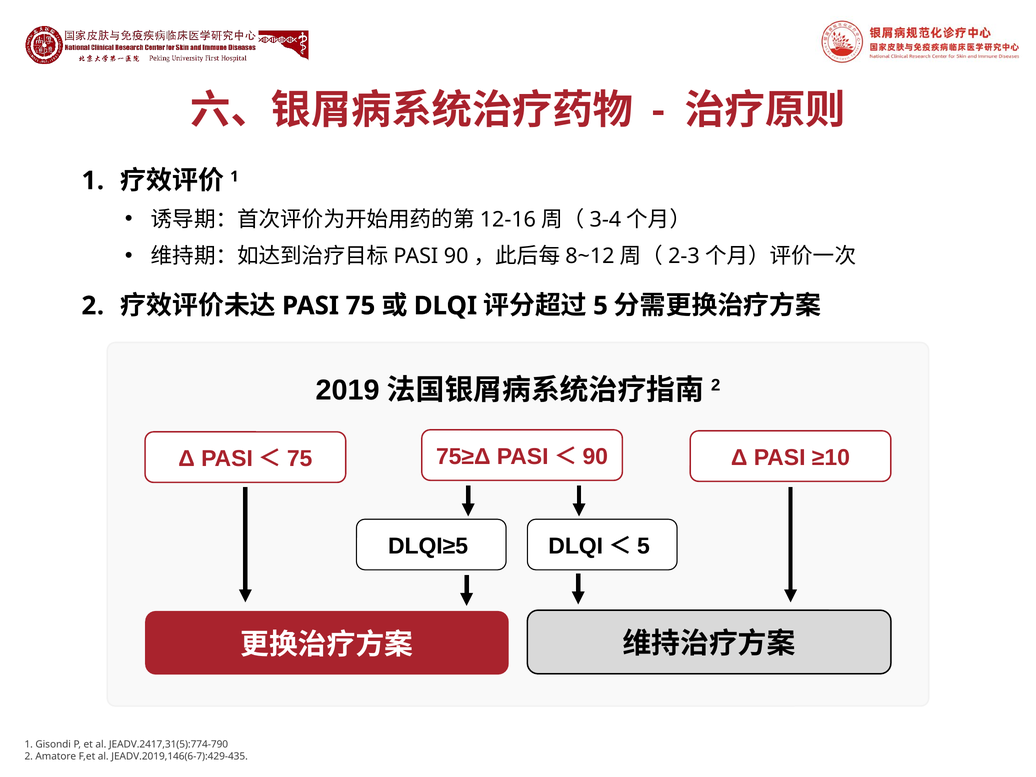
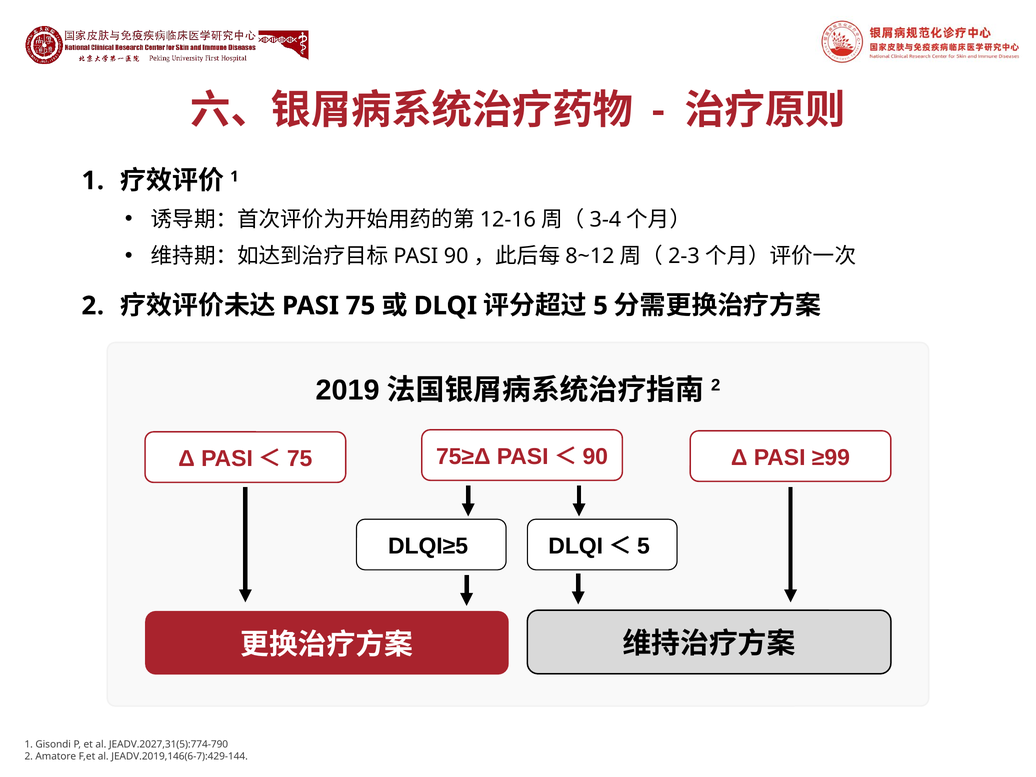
≥10: ≥10 -> ≥99 (831, 458)
JEADV.2417,31(5):774-790: JEADV.2417,31(5):774-790 -> JEADV.2027,31(5):774-790 (169, 744)
JEADV.2019,146(6-7):429-435: JEADV.2019,146(6-7):429-435 -> JEADV.2019,146(6-7):429-144 (180, 756)
